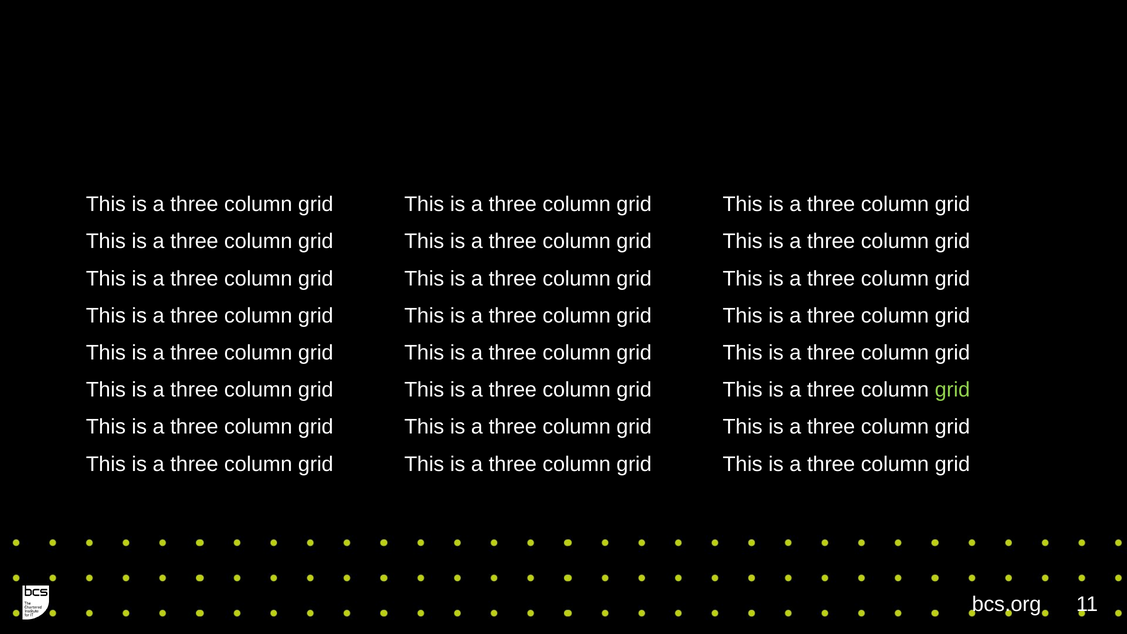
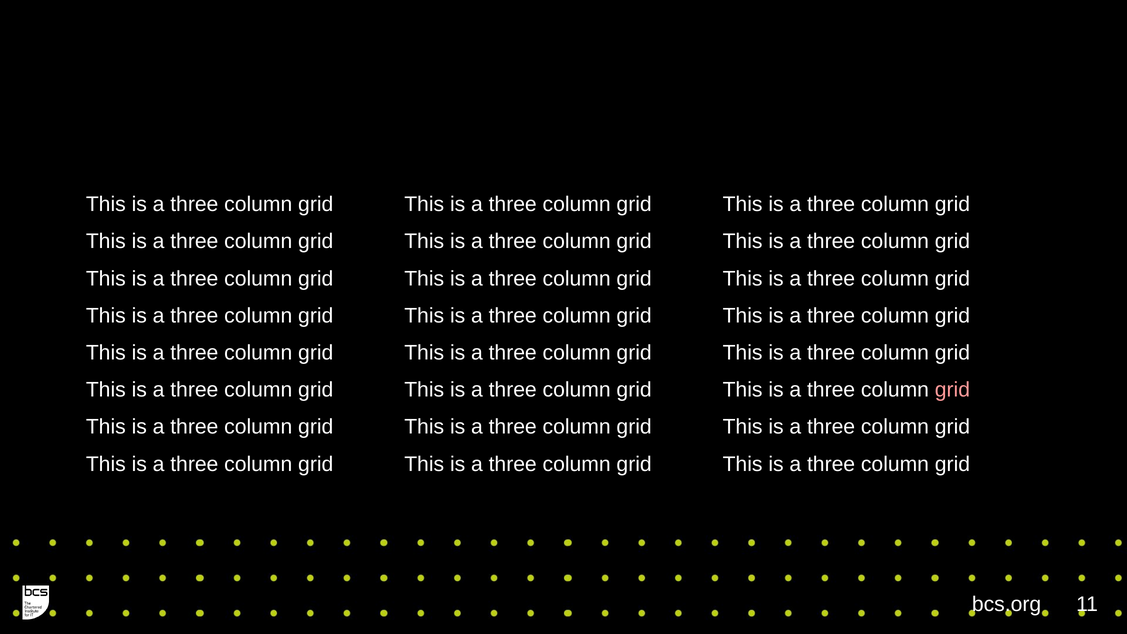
grid colour: light green -> pink (952, 390)
